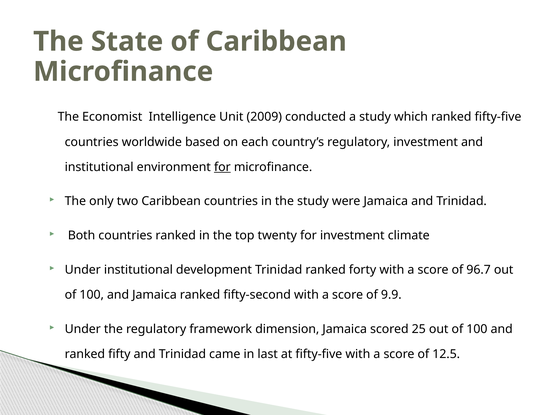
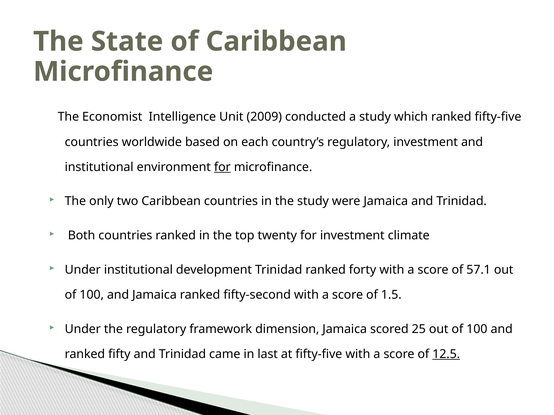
96.7: 96.7 -> 57.1 (479, 270)
9.9: 9.9 -> 1.5 (391, 295)
12.5 underline: none -> present (446, 355)
